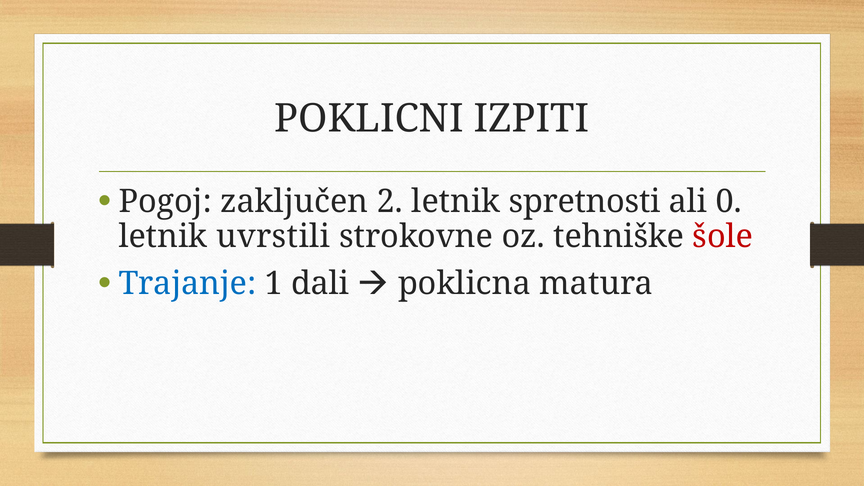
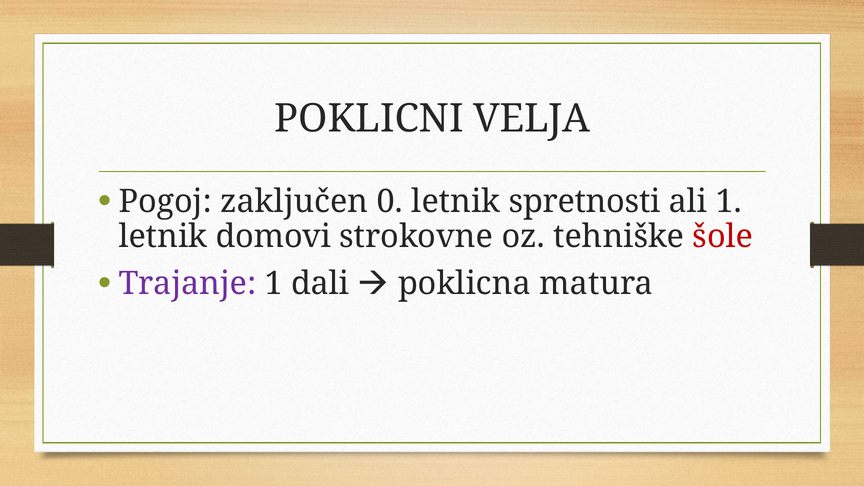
IZPITI: IZPITI -> VELJA (532, 119)
2: 2 -> 0 (390, 202)
ali 0: 0 -> 1 (729, 202)
uvrstili: uvrstili -> domovi (273, 237)
Trajanje colour: blue -> purple (187, 284)
